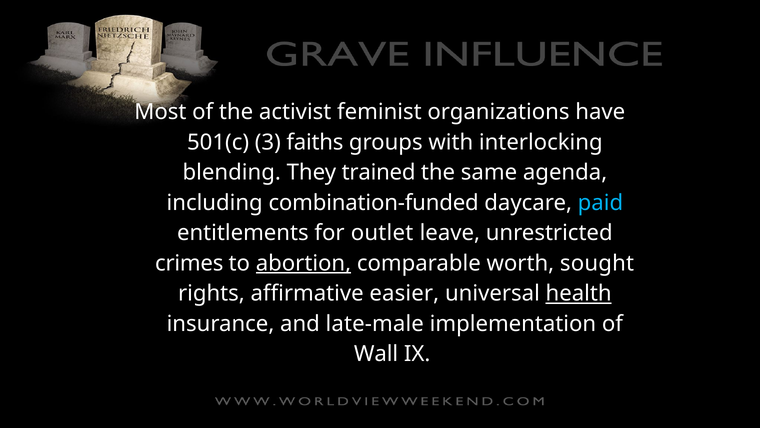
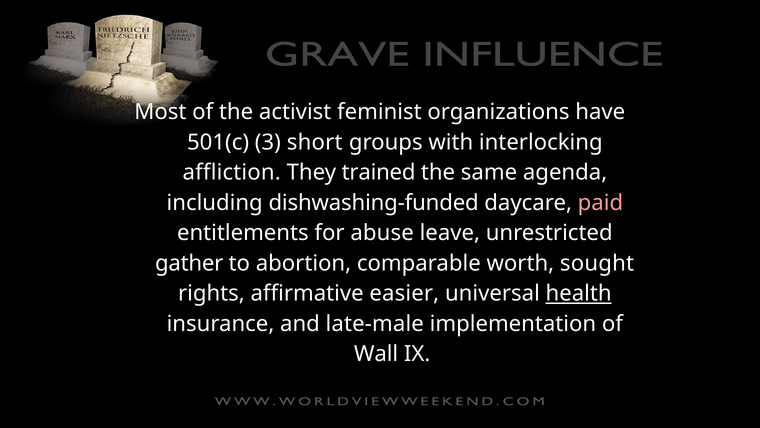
faiths: faiths -> short (315, 142)
blending: blending -> affliction (232, 172)
combination-funded: combination-funded -> dishwashing-funded (374, 203)
paid colour: light blue -> pink (600, 203)
outlet: outlet -> abuse (382, 233)
crimes: crimes -> gather (189, 263)
abortion underline: present -> none (303, 263)
